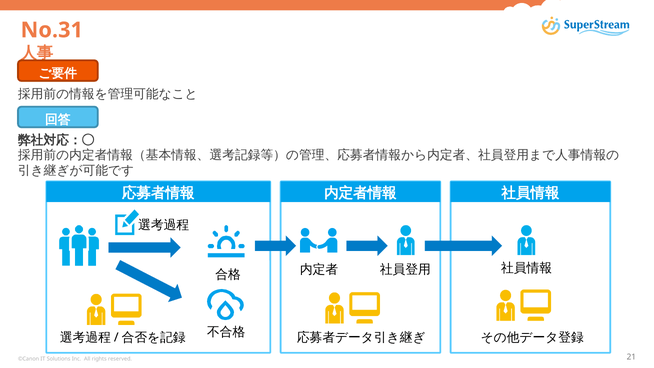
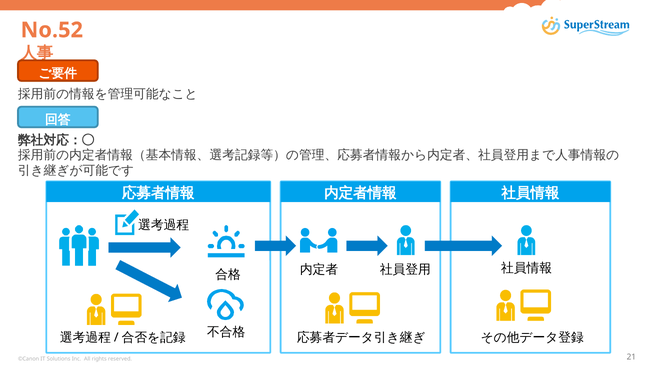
No.31: No.31 -> No.52 (52, 30)
